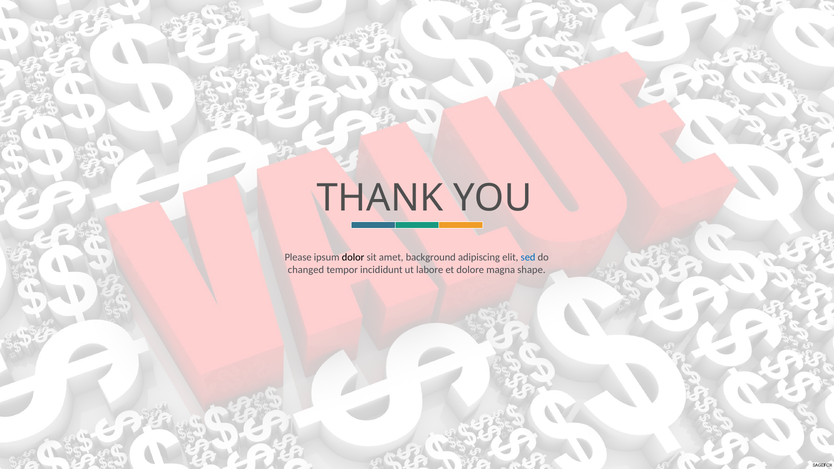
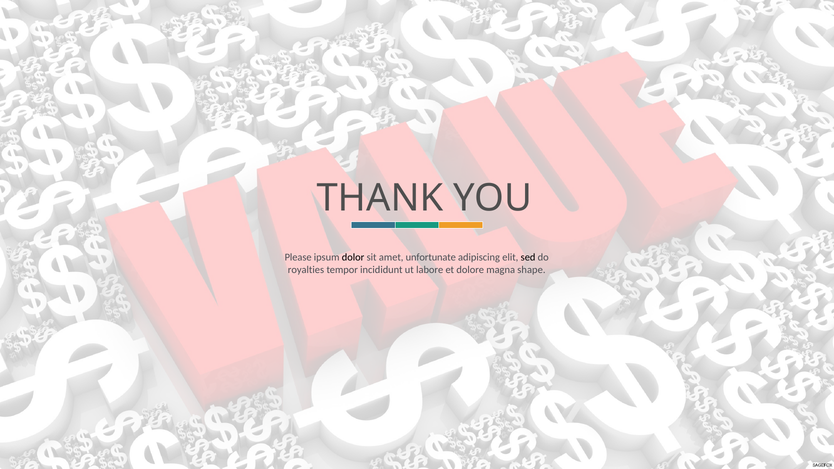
background: background -> unfortunate (431, 257)
sed colour: blue -> black (528, 257)
changed: changed -> royalties (306, 270)
